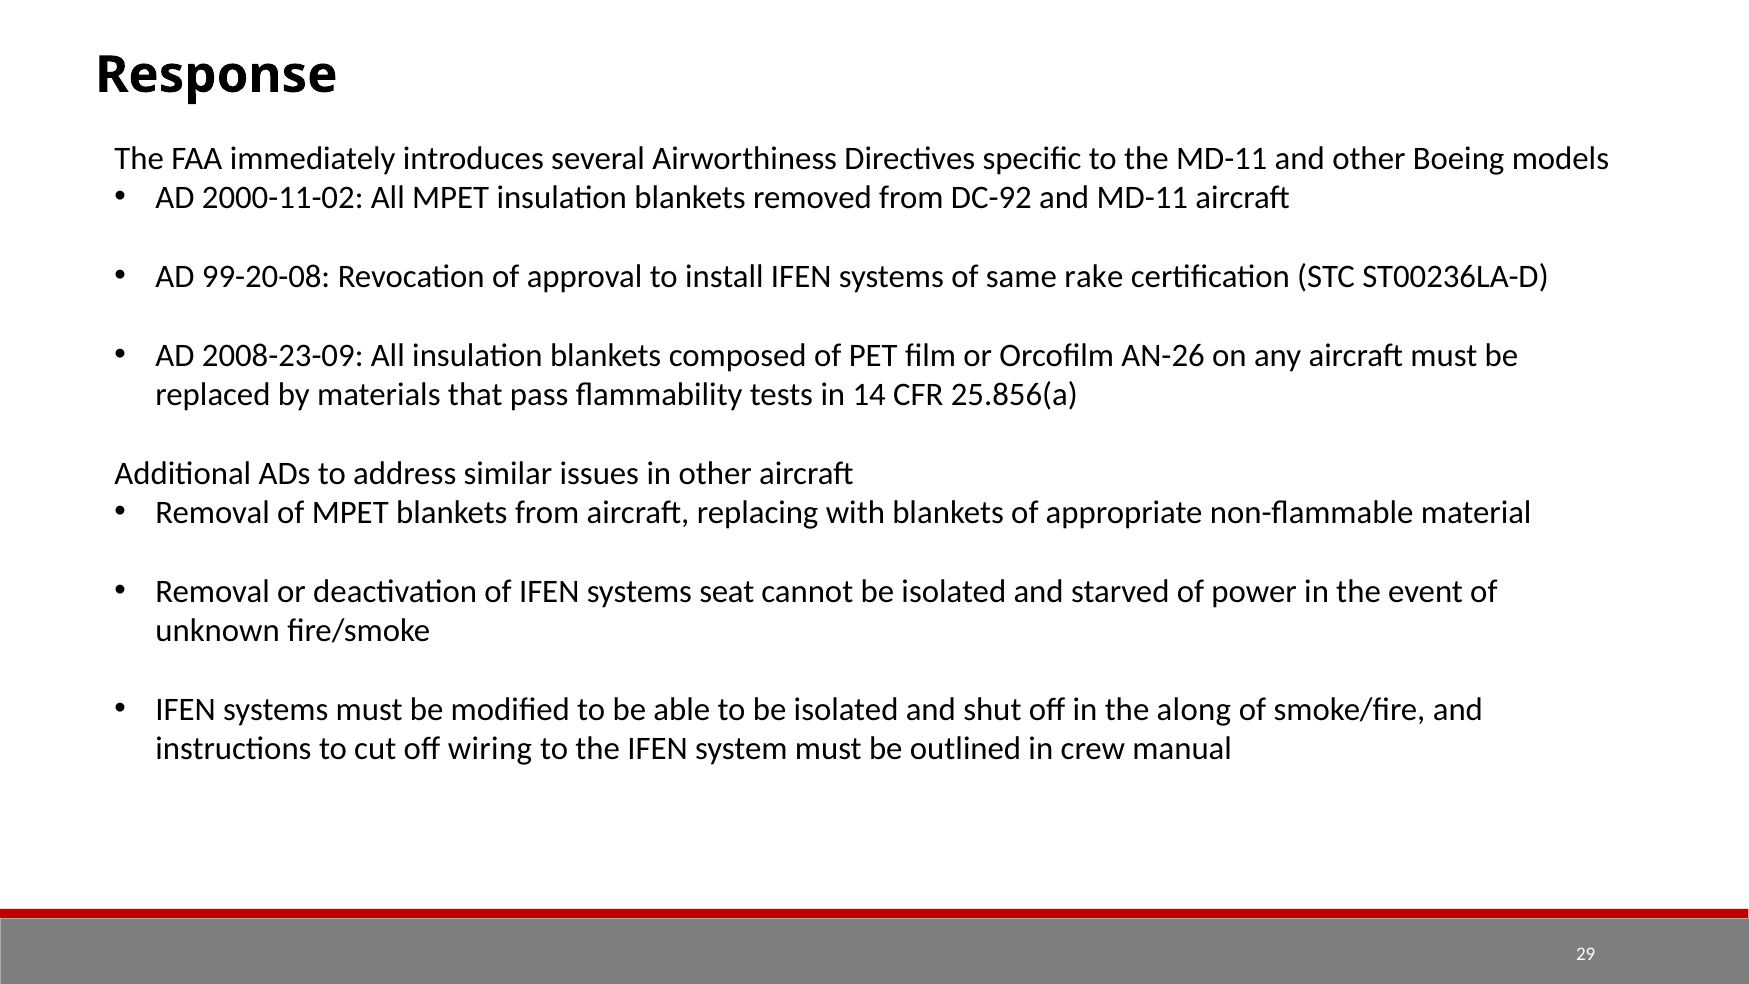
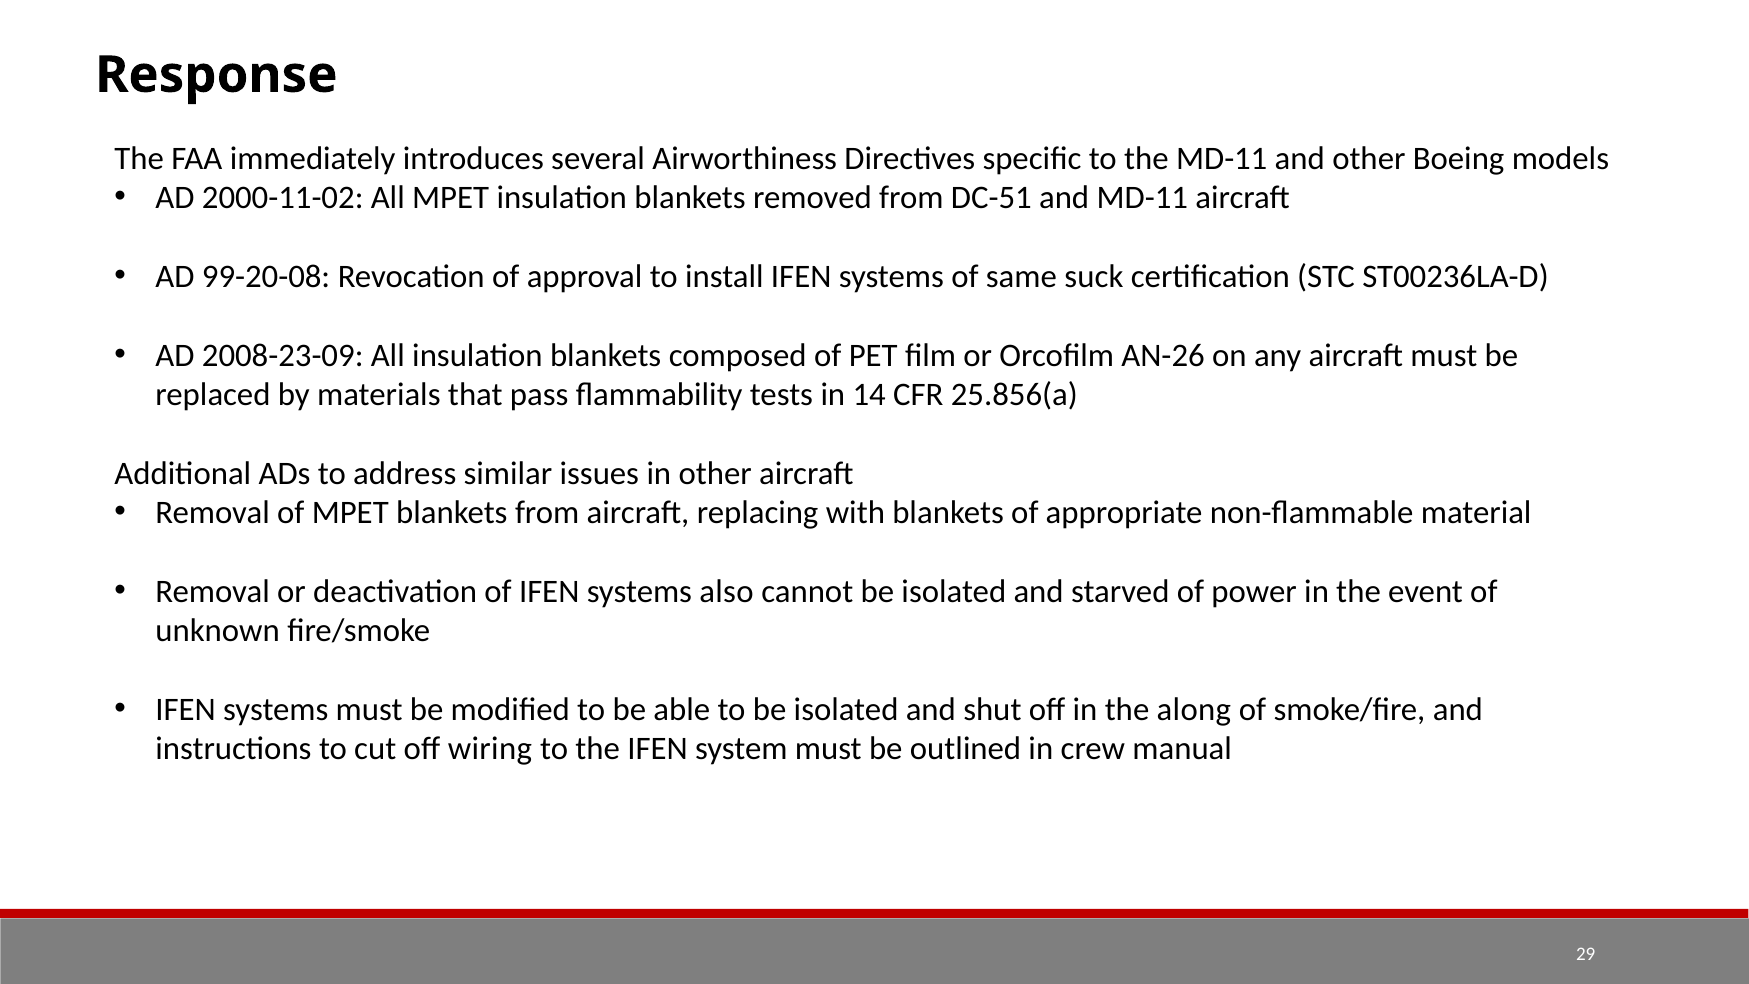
DC-92: DC-92 -> DC-51 (991, 198)
rake: rake -> suck (1094, 276)
seat: seat -> also (727, 591)
